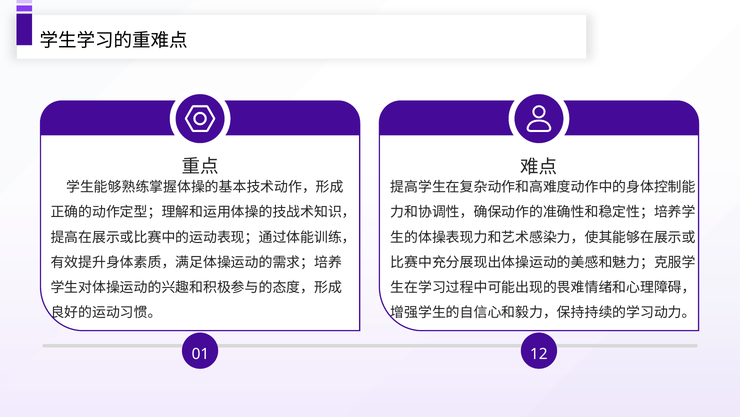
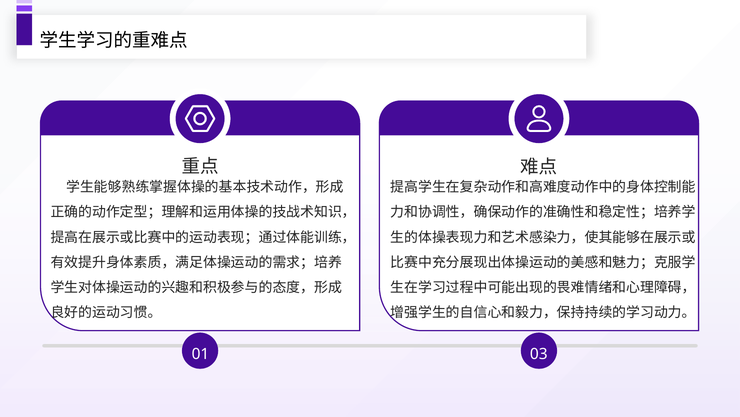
12: 12 -> 03 (539, 353)
